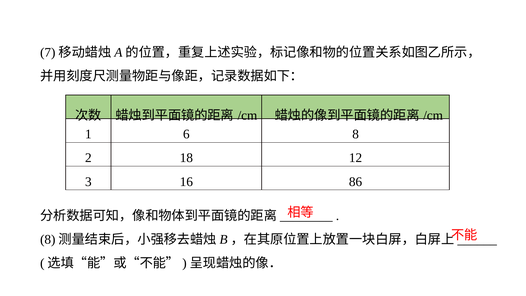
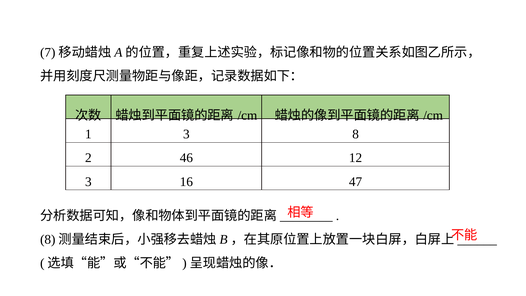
1 6: 6 -> 3 (186, 134)
18: 18 -> 46 (186, 158)
86: 86 -> 47 (356, 182)
